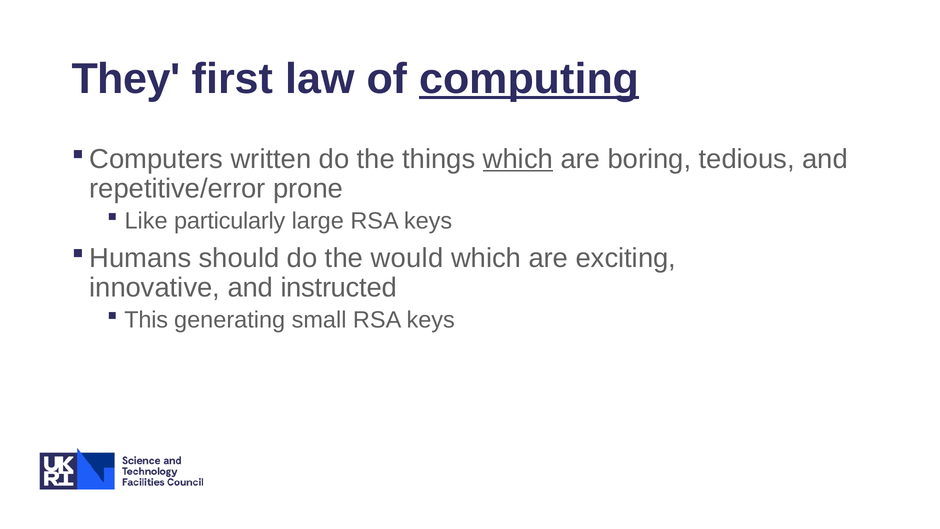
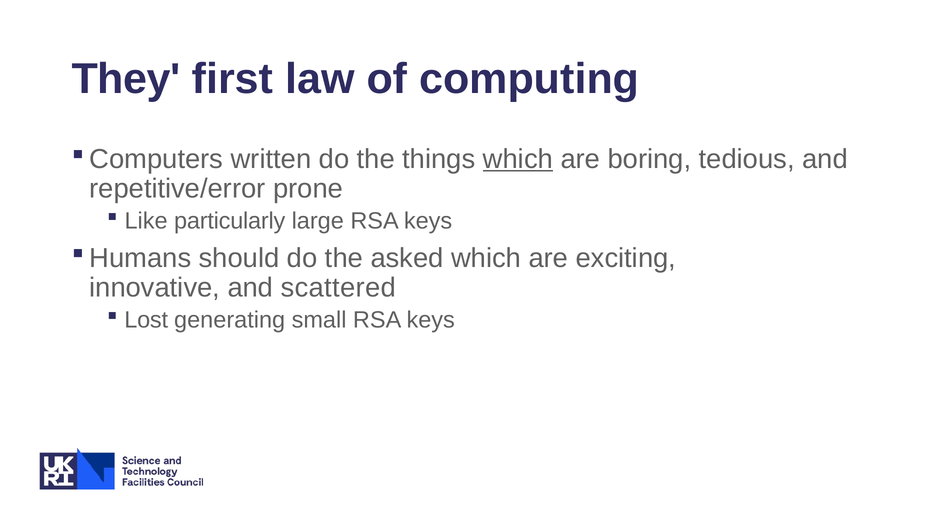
computing underline: present -> none (529, 79)
would: would -> asked (407, 258)
instructed: instructed -> scattered (338, 288)
This: This -> Lost (146, 320)
